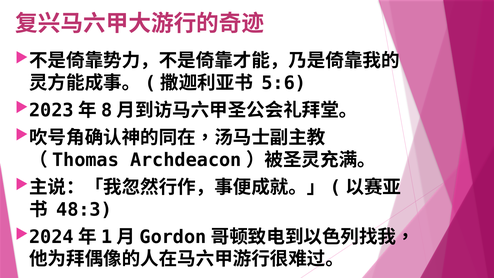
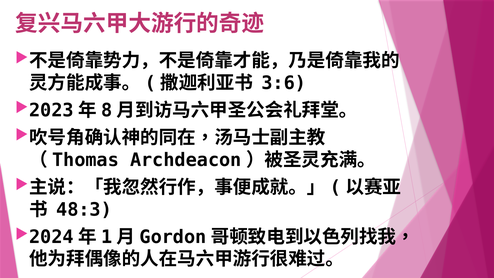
5:6: 5:6 -> 3:6 (284, 83)
